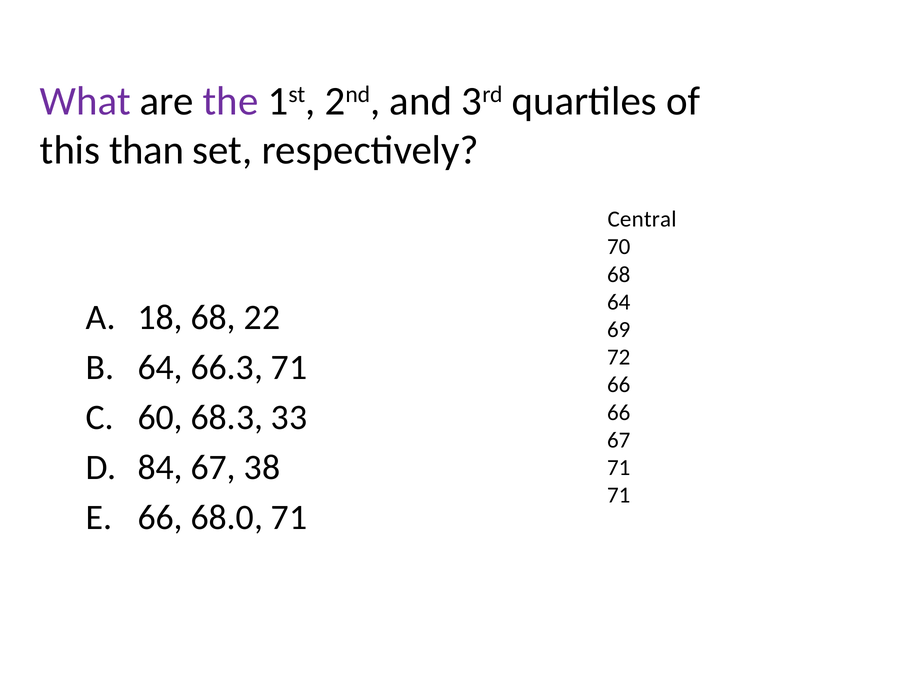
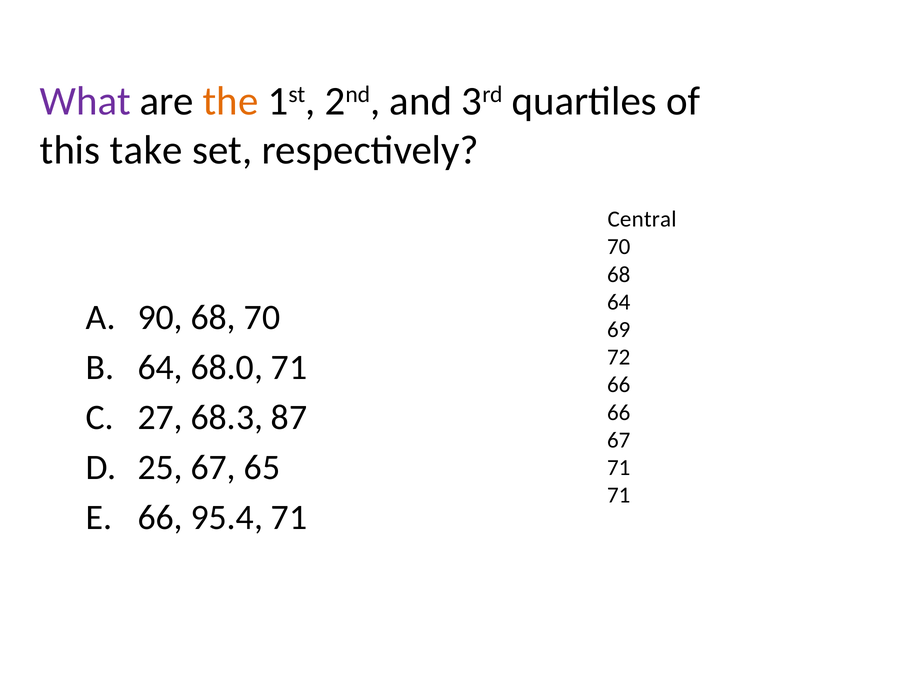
the colour: purple -> orange (231, 101)
than: than -> take (146, 150)
18: 18 -> 90 (160, 318)
68 22: 22 -> 70 (262, 318)
66.3: 66.3 -> 68.0 (227, 368)
60: 60 -> 27 (160, 418)
33: 33 -> 87 (289, 418)
84: 84 -> 25 (160, 468)
38: 38 -> 65 (262, 468)
68.0: 68.0 -> 95.4 (227, 518)
